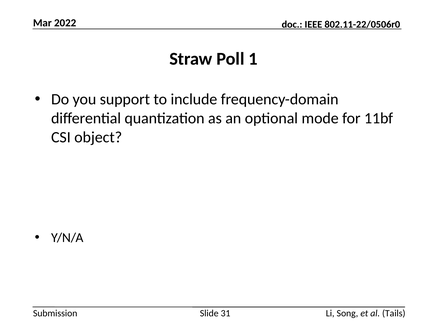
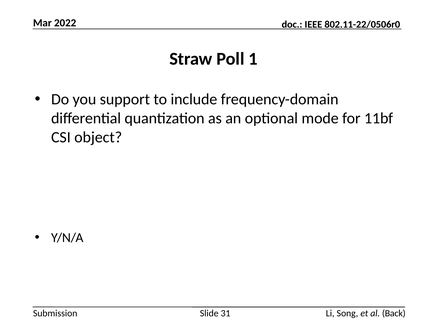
Tails: Tails -> Back (394, 314)
